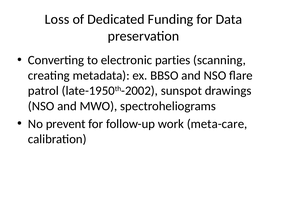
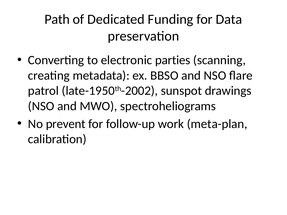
Loss: Loss -> Path (57, 19)
meta-care: meta-care -> meta-plan (217, 124)
